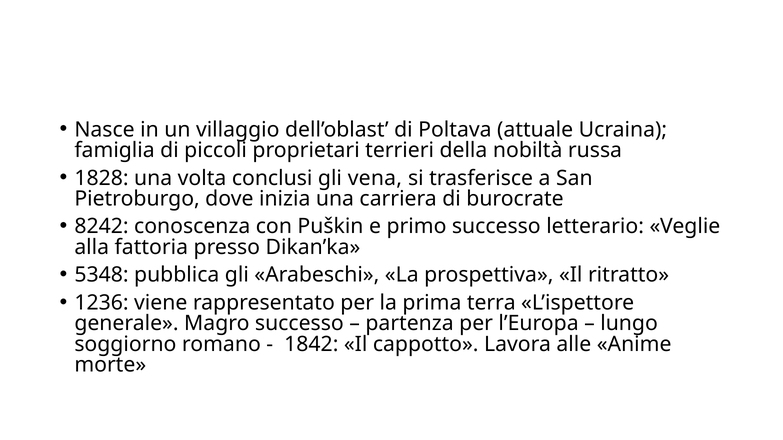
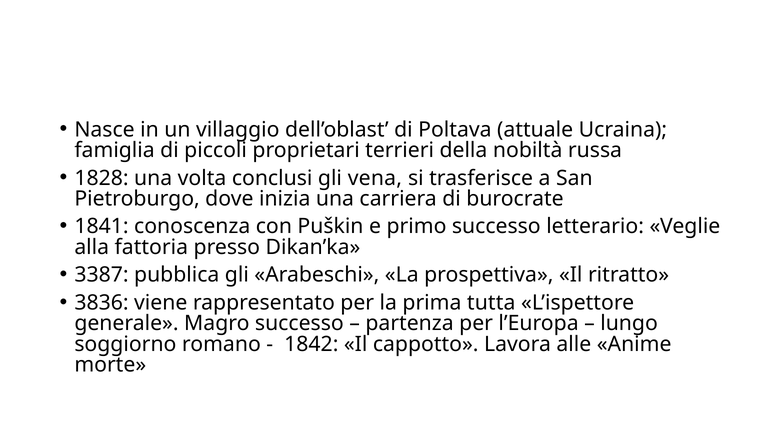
8242: 8242 -> 1841 (101, 227)
5348: 5348 -> 3387 (101, 275)
1236: 1236 -> 3836 (101, 303)
terra: terra -> tutta (491, 303)
